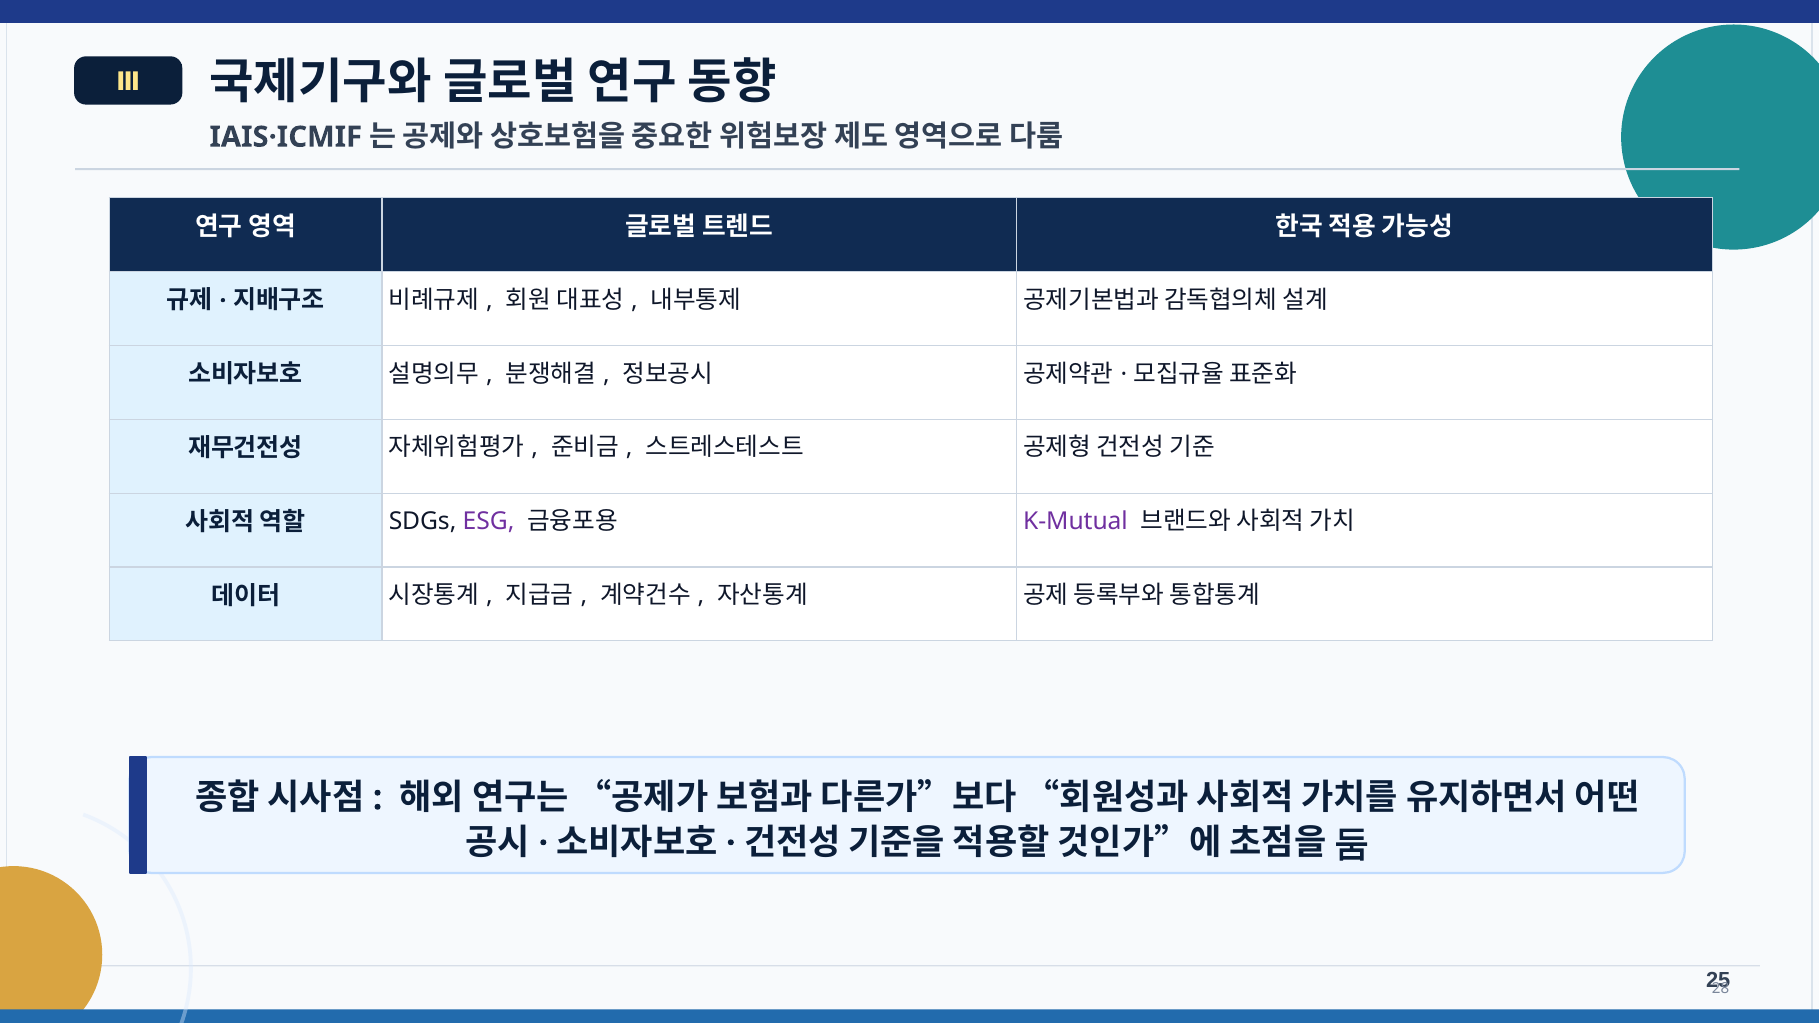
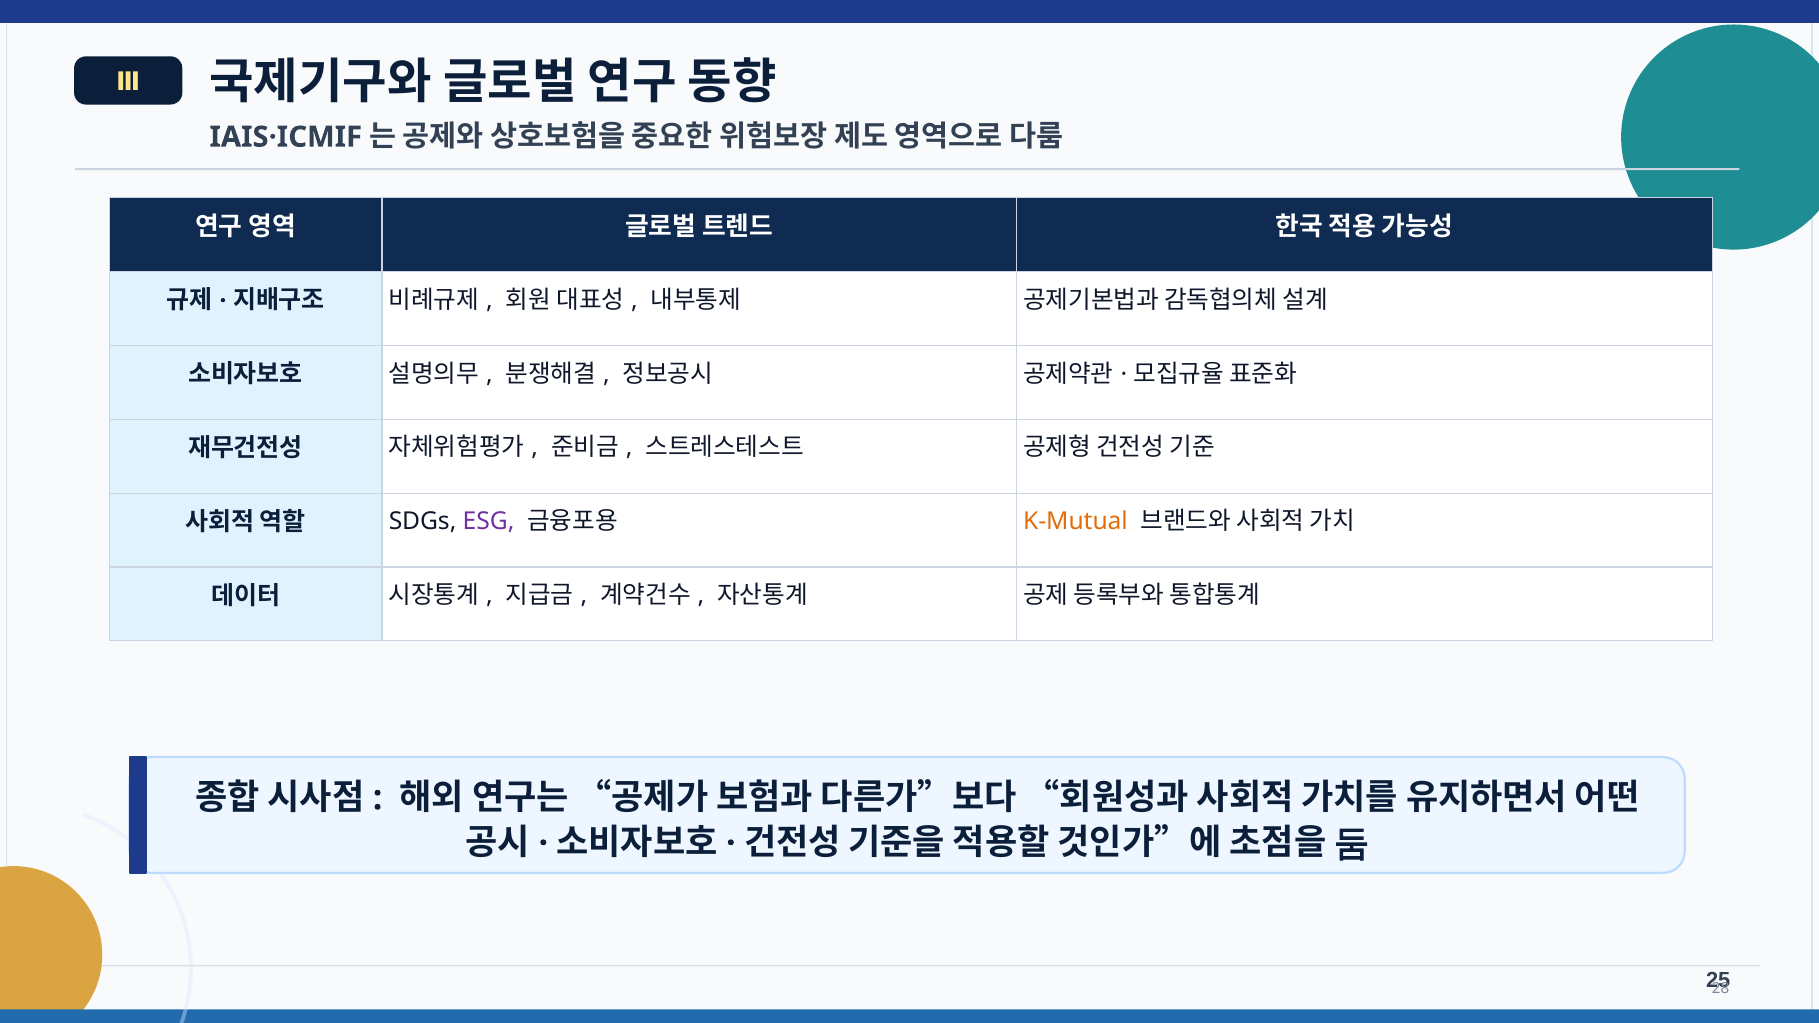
K-Mutual colour: purple -> orange (1076, 522)
